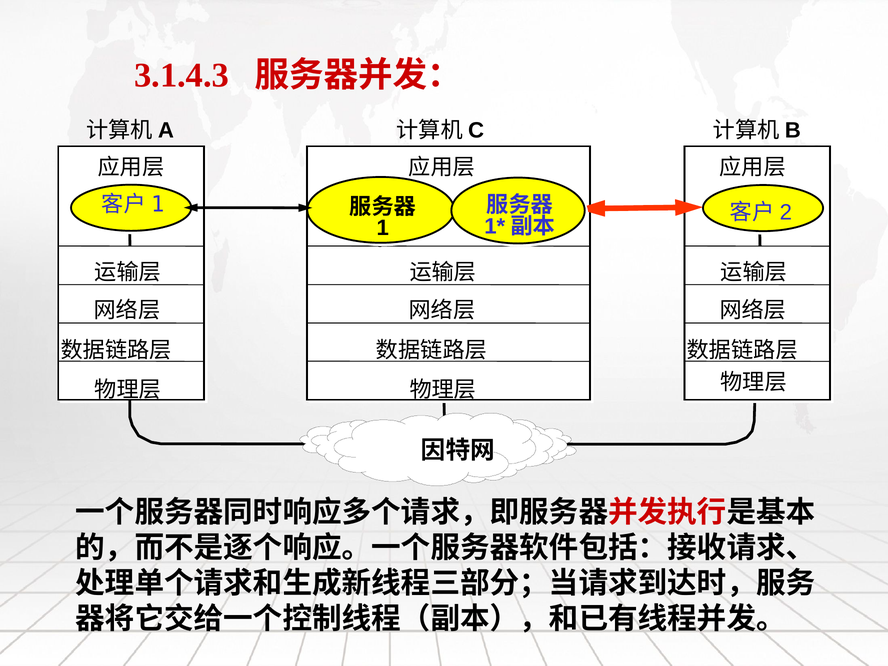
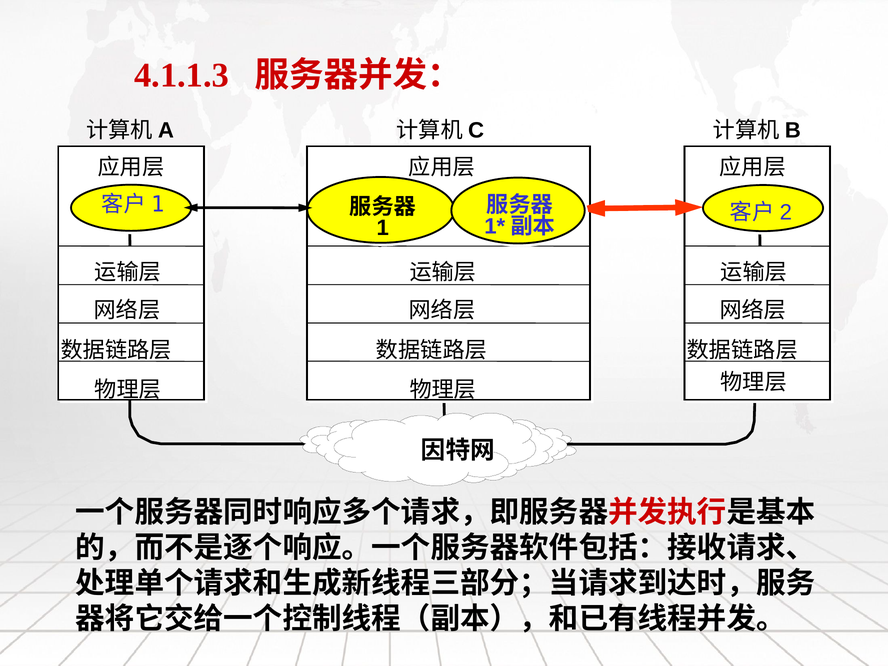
3.1.4.3: 3.1.4.3 -> 4.1.1.3 (182, 75)
